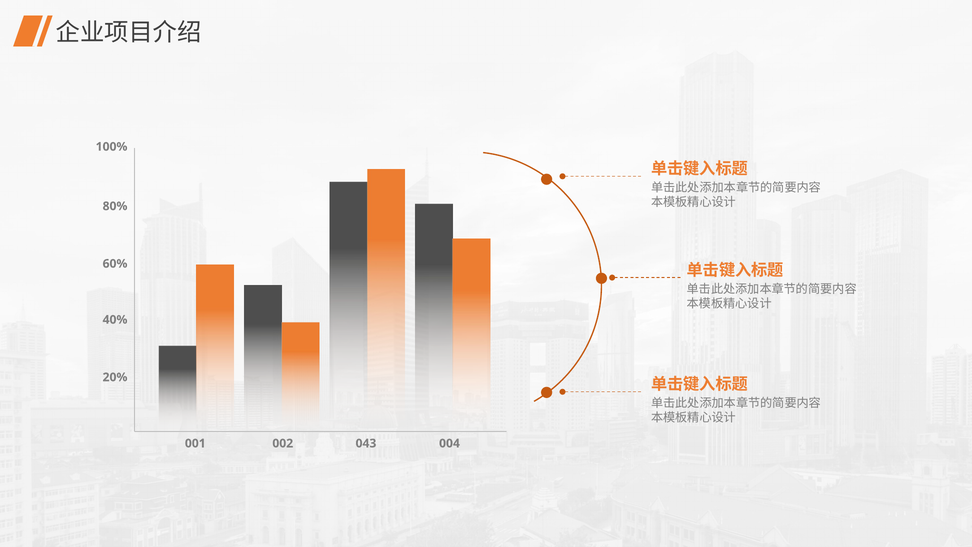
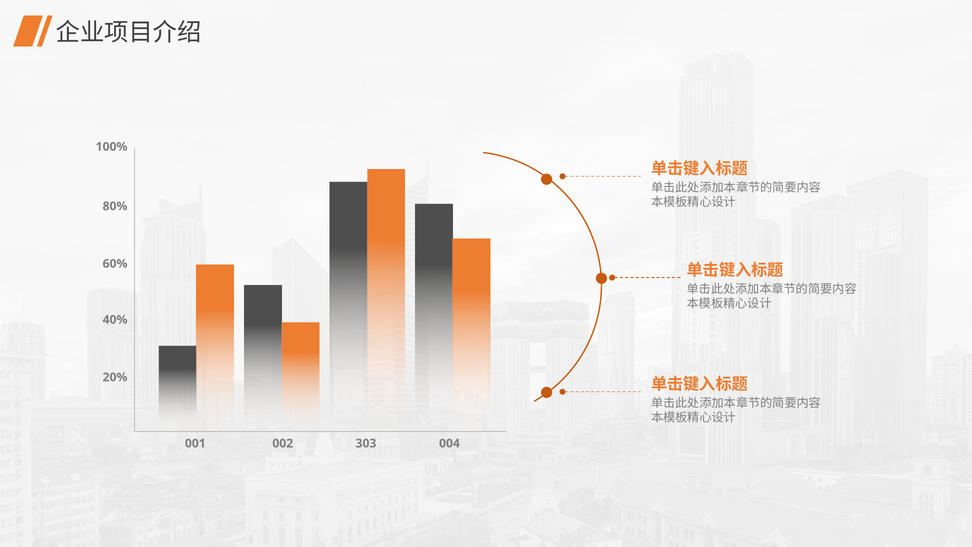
043: 043 -> 303 (366, 443)
